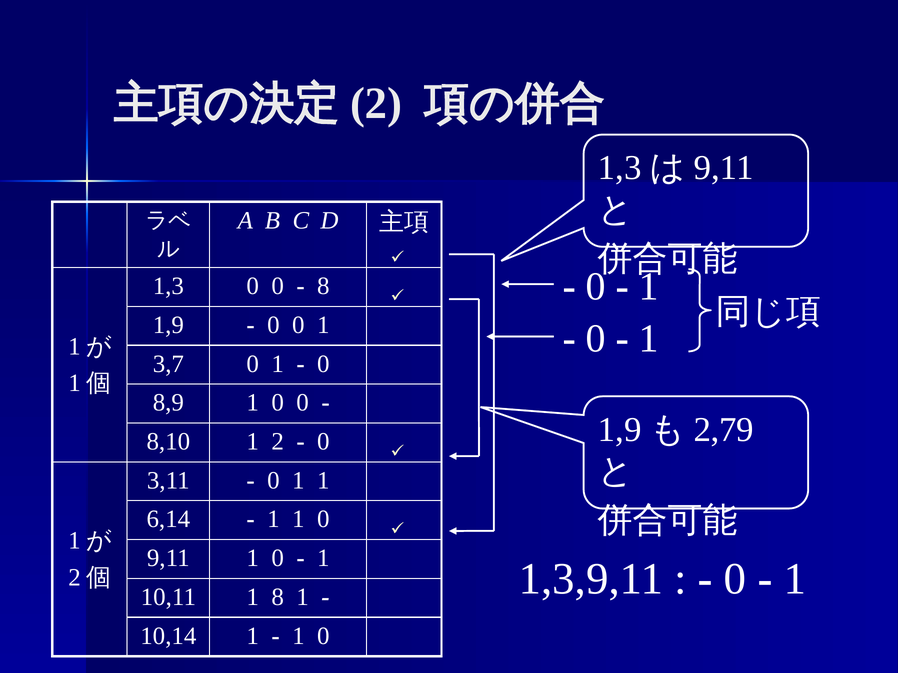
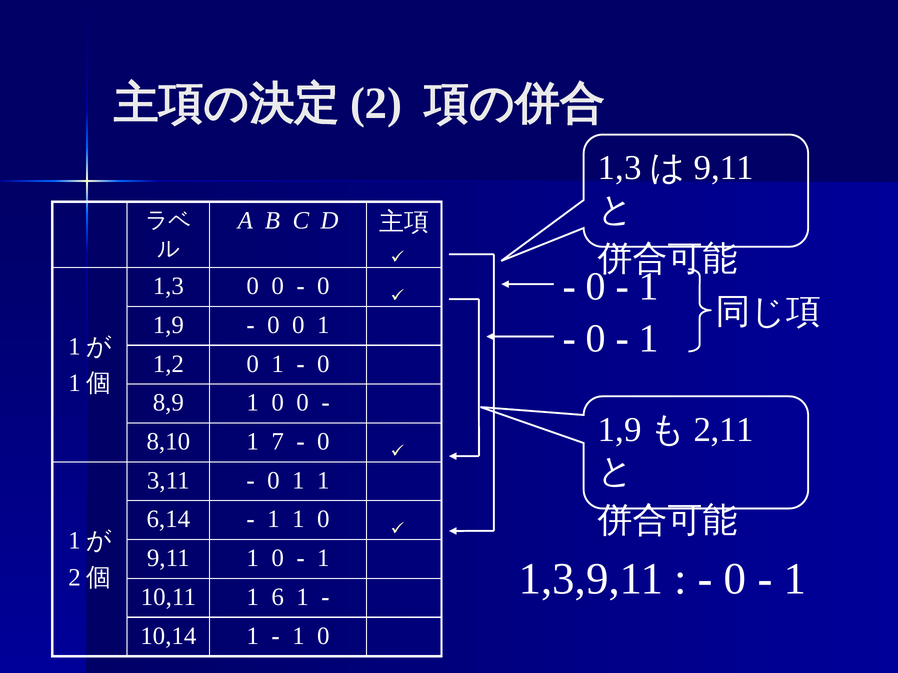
8: 8 -> 0 (323, 286)
3,7: 3,7 -> 1,2 (168, 364)
2,79: 2,79 -> 2,11 (724, 430)
1 2: 2 -> 7 (278, 442)
1 8: 8 -> 6 (278, 597)
